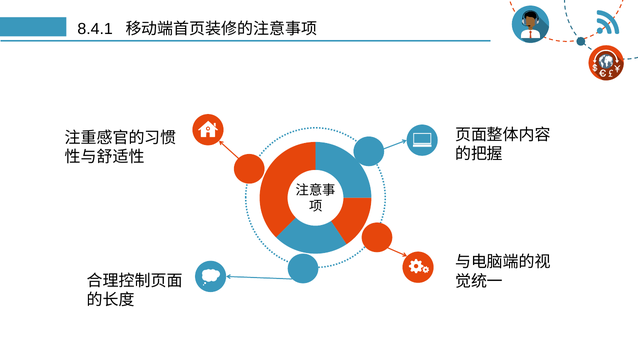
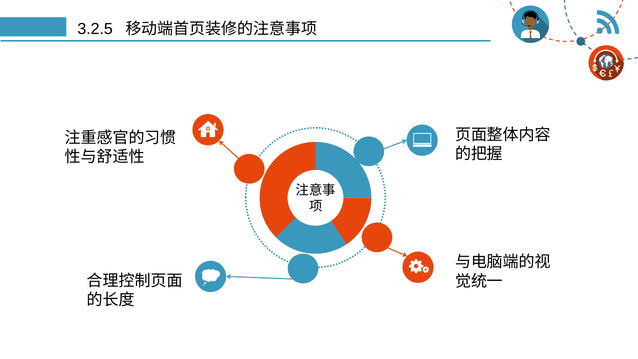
8.4.1: 8.4.1 -> 3.2.5 (95, 29)
